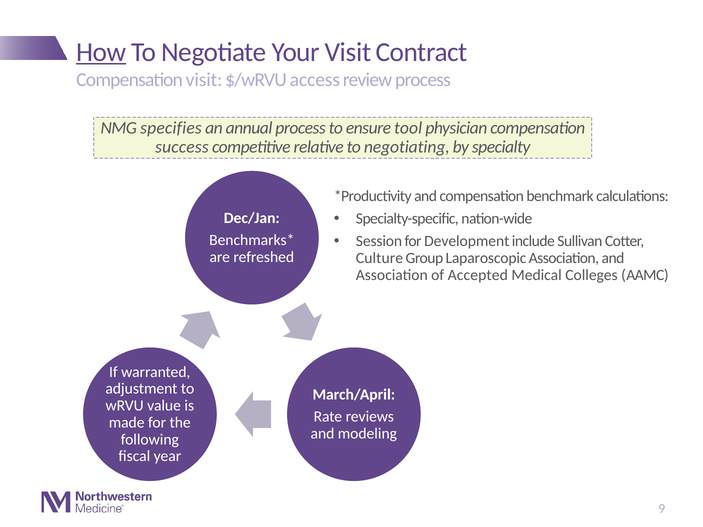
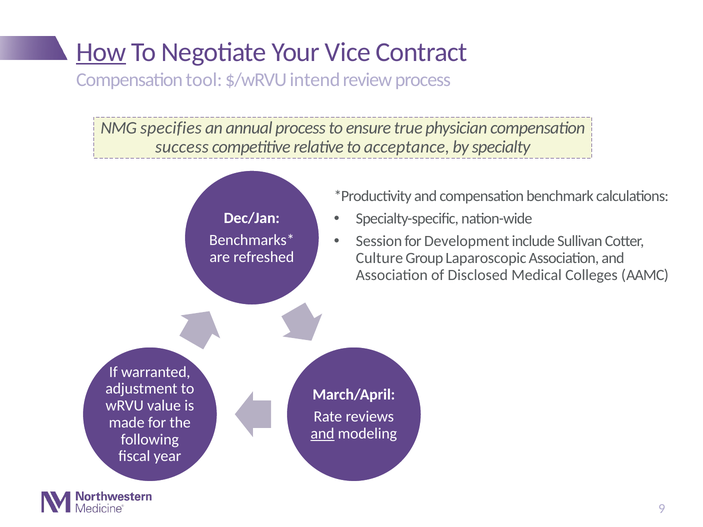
Your Visit: Visit -> Vice (348, 52)
Compensation visit: visit -> tool (204, 80)
access: access -> intend (315, 80)
tool: tool -> true (408, 128)
negotiating: negotiating -> acceptance (407, 147)
Accepted: Accepted -> Disclosed (478, 275)
and underline: none -> present (322, 434)
